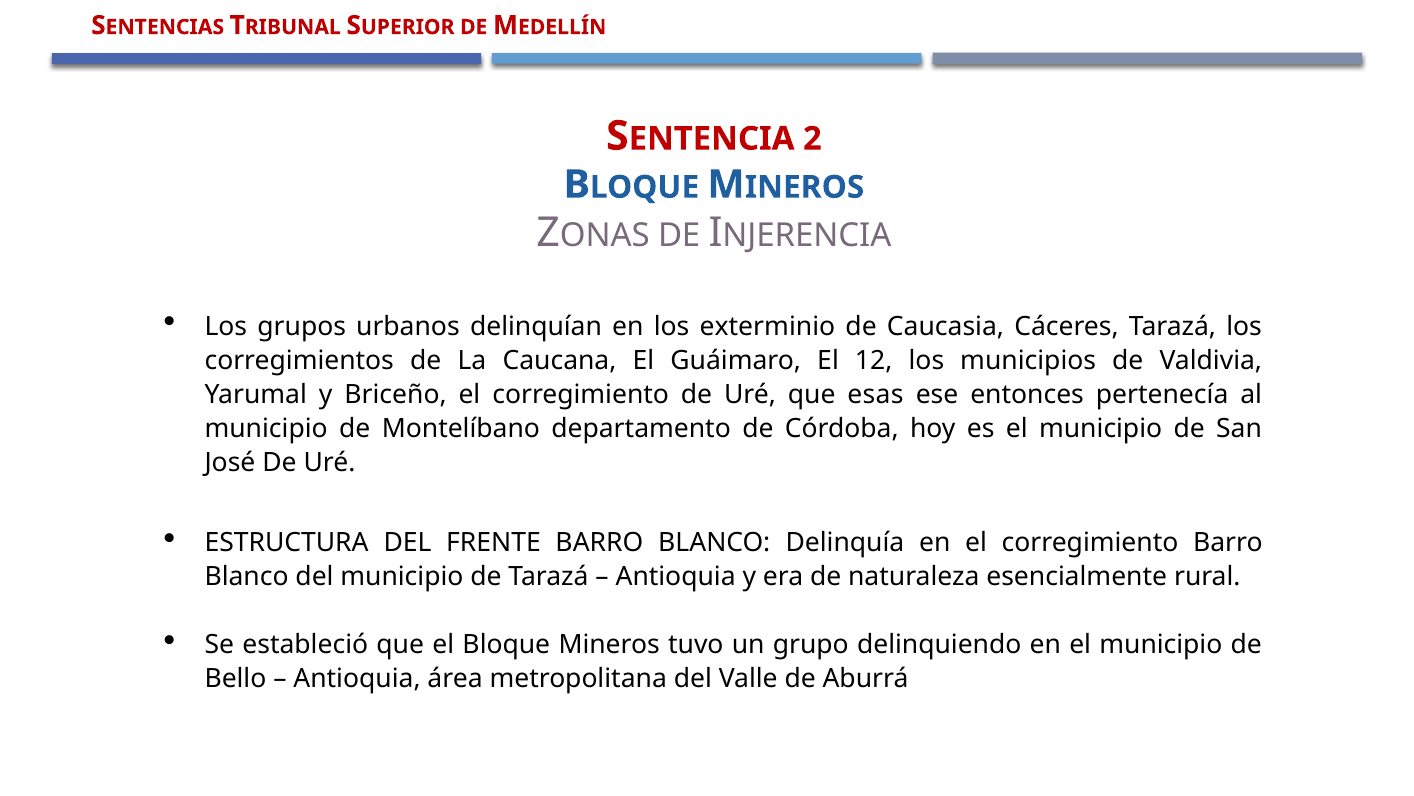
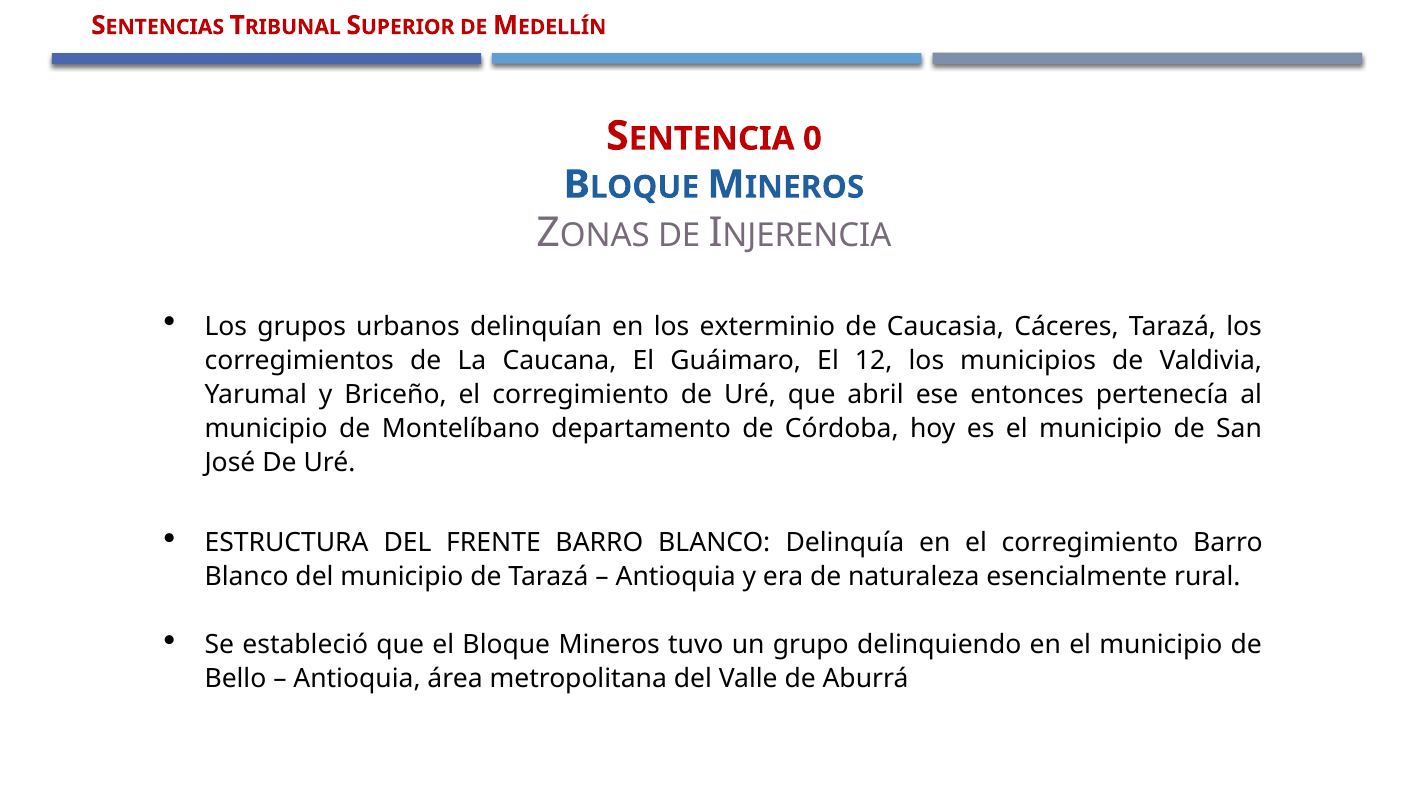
2: 2 -> 0 (812, 139)
esas: esas -> abril (876, 394)
